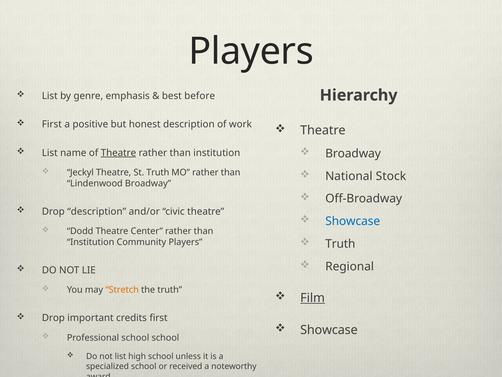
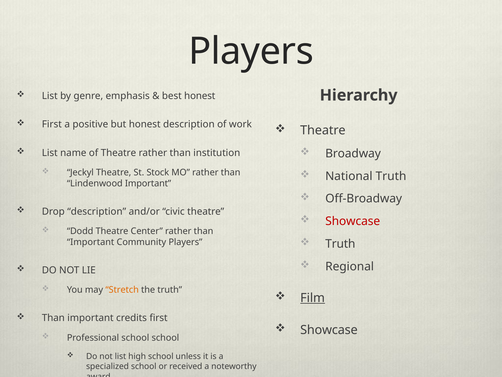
best before: before -> honest (200, 96)
Theatre underline: present -> none (118, 153)
St Truth: Truth -> Stock (158, 172)
National Stock: Stock -> Truth (391, 176)
Lindenwood Broadway: Broadway -> Important (148, 183)
Showcase colour: blue -> red (353, 221)
Institution: Institution -> Important (91, 242)
Drop: Drop -> Than (53, 318)
